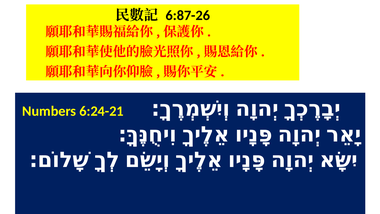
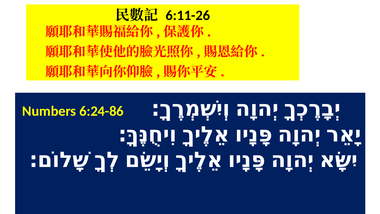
6:87-26: 6:87-26 -> 6:11-26 (188, 15)
6:24-21: 6:24-21 -> 6:24-86 (102, 111)
